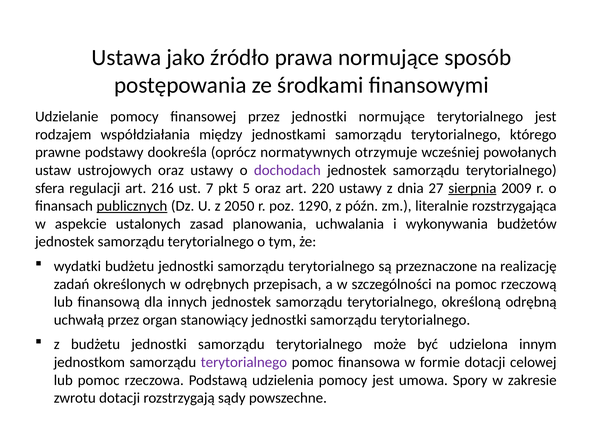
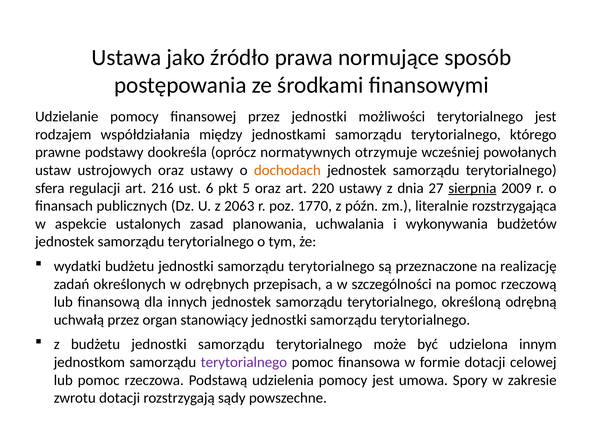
jednostki normujące: normujące -> możliwości (392, 117)
dochodach colour: purple -> orange (287, 171)
7: 7 -> 6 (210, 188)
publicznych underline: present -> none (132, 206)
2050: 2050 -> 2063 (239, 206)
1290: 1290 -> 1770 (315, 206)
